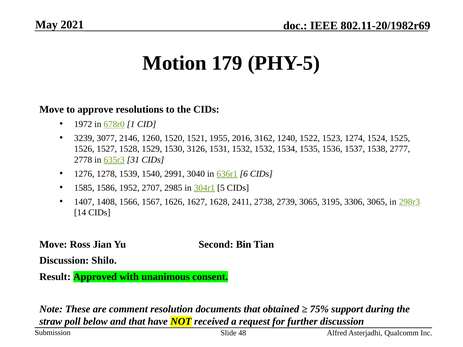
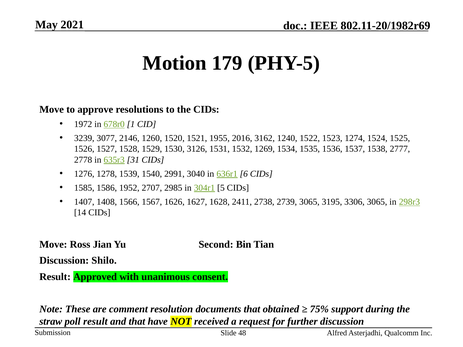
1532 1532: 1532 -> 1269 (265, 149)
poll below: below -> result (95, 322)
